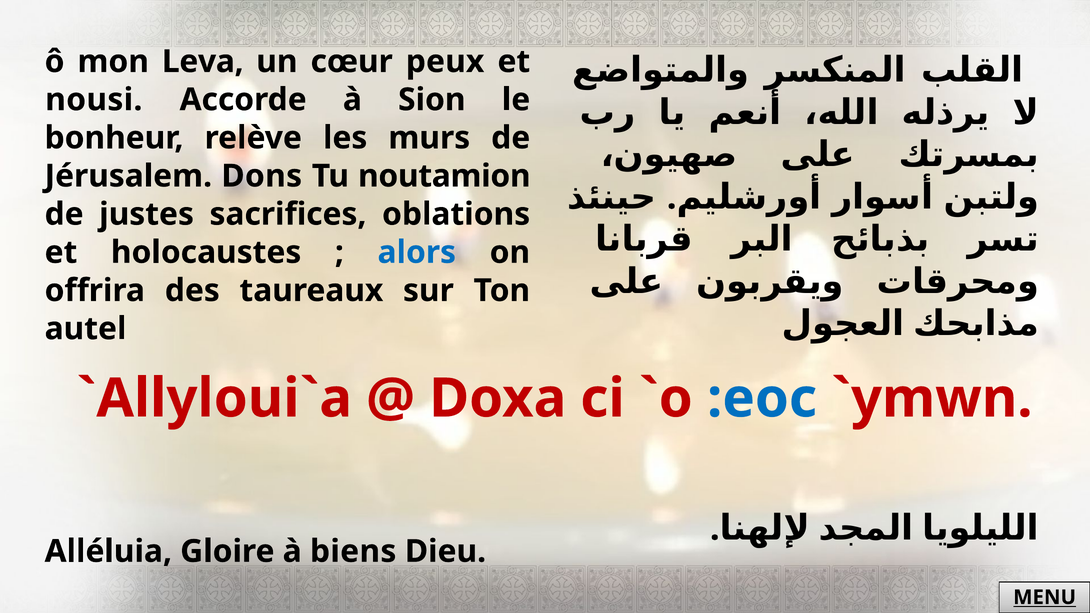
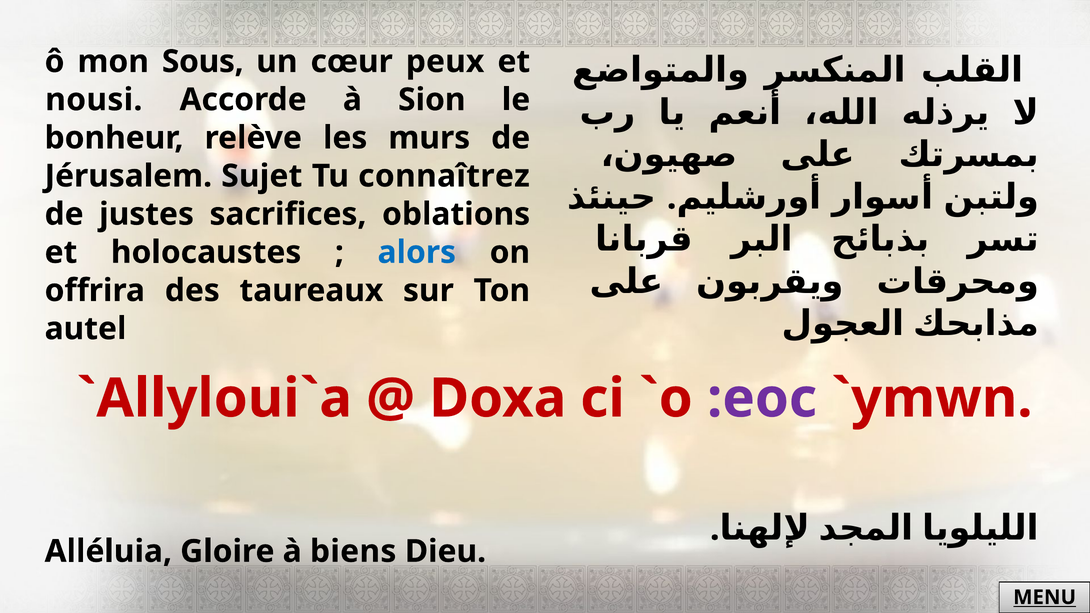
Leva: Leva -> Sous (203, 62)
Dons: Dons -> Sujet (262, 176)
noutamion: noutamion -> connaîtrez (444, 176)
:eoc colour: blue -> purple (762, 399)
